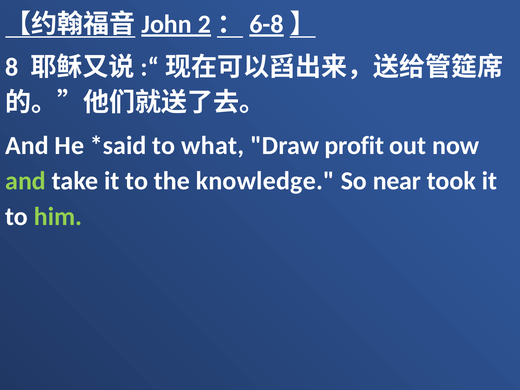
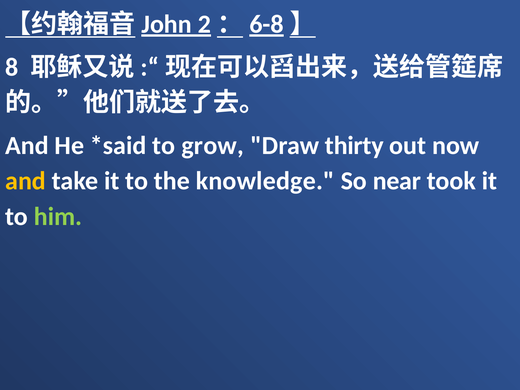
what: what -> grow (213, 146)
profit: profit -> thirty (354, 146)
and colour: light green -> yellow (26, 181)
